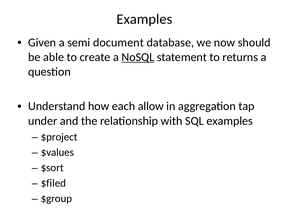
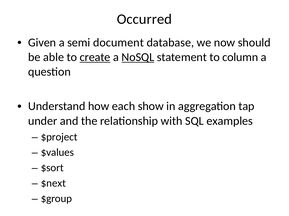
Examples: Examples -> Occurred (144, 19)
create underline: none -> present (95, 57)
returns: returns -> column (240, 57)
allow: allow -> show (151, 107)
$filed: $filed -> $next (53, 184)
